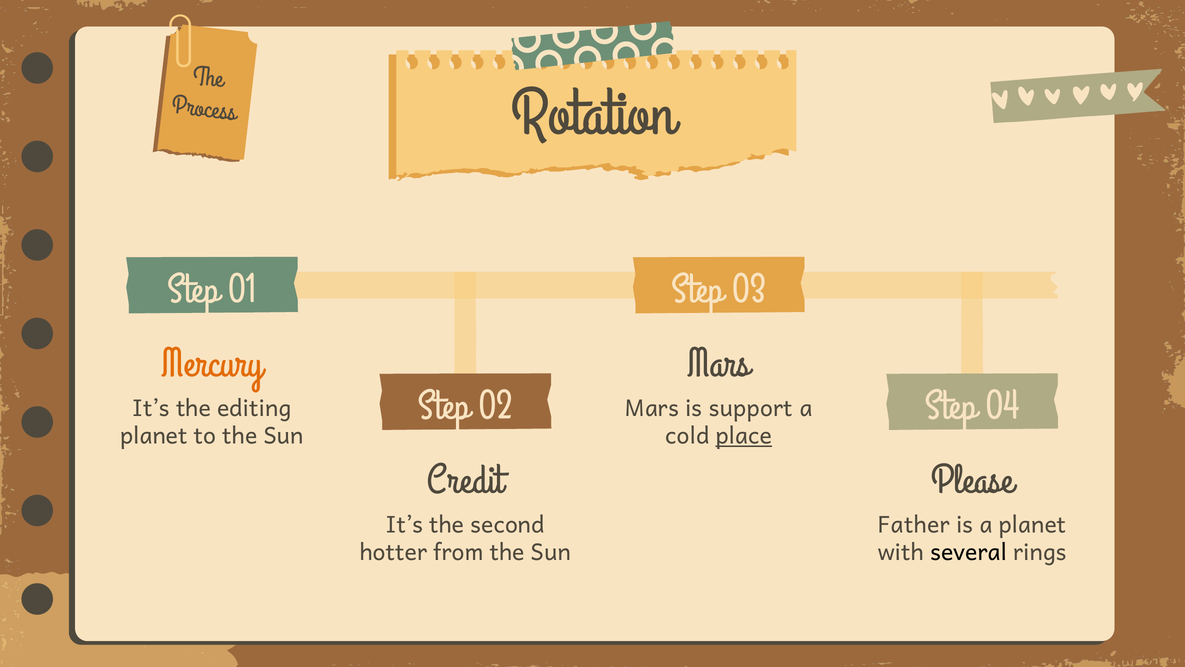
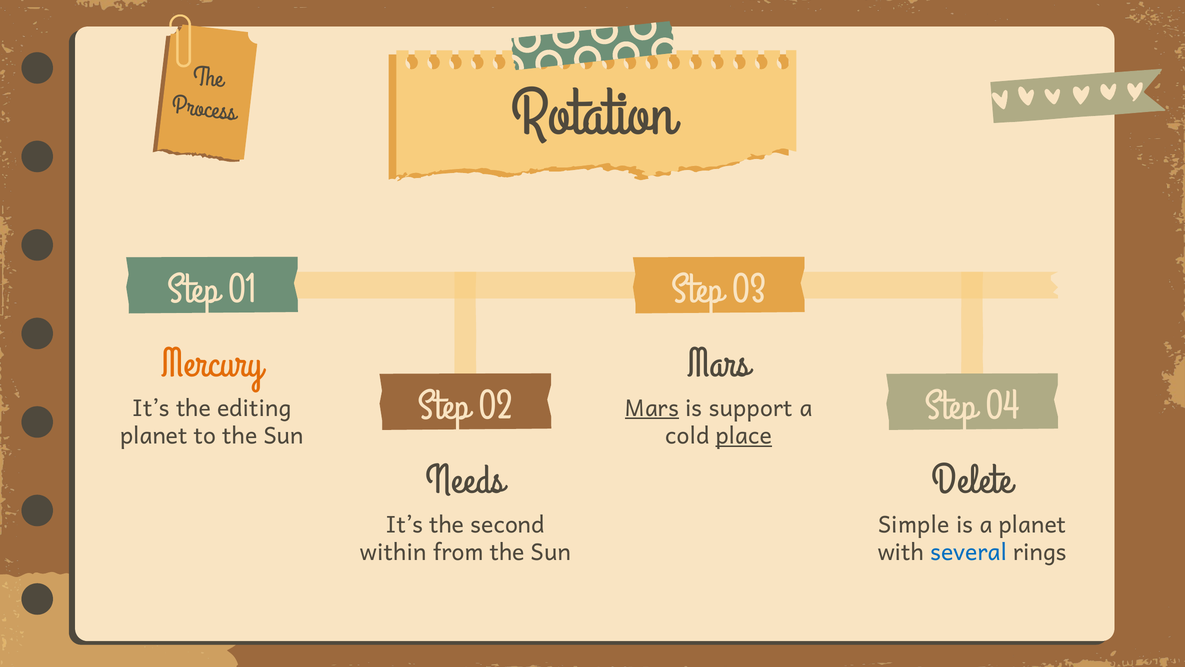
Mars underline: none -> present (652, 408)
Credit: Credit -> Needs (465, 478)
Please: Please -> Delete (972, 478)
Father: Father -> Simple (914, 525)
hotter: hotter -> within (393, 552)
several colour: black -> blue (969, 552)
